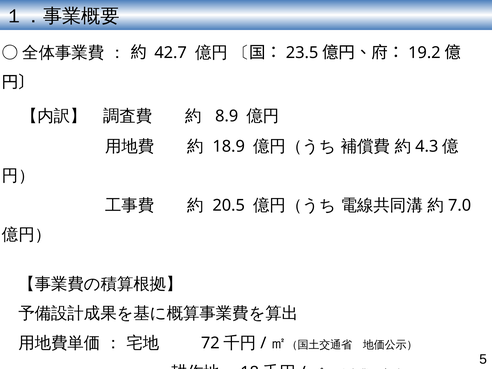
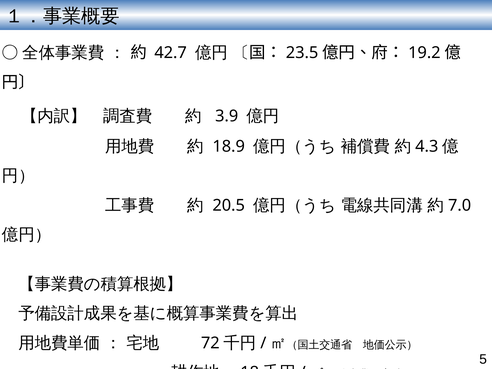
8.9: 8.9 -> 3.9 (227, 116)
